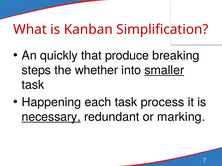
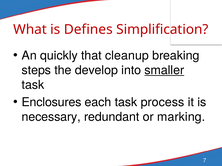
Kanban: Kanban -> Defines (88, 30)
produce: produce -> cleanup (127, 56)
whether: whether -> develop (96, 70)
Happening: Happening -> Enclosures (51, 102)
necessary underline: present -> none (51, 117)
